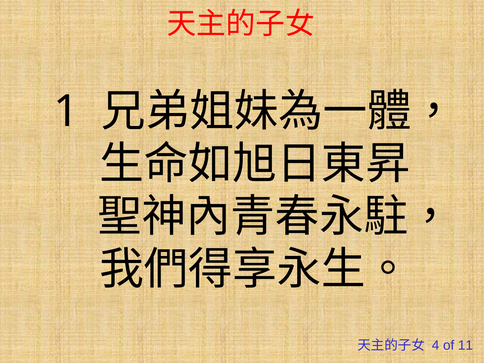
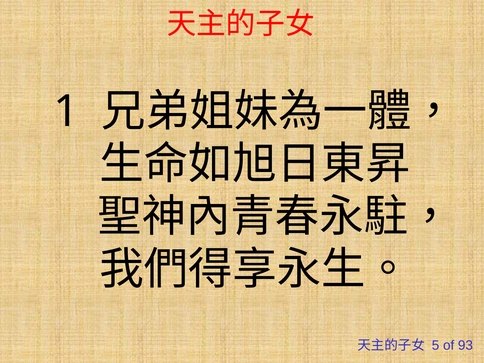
4: 4 -> 5 (436, 345)
11: 11 -> 93 (465, 345)
